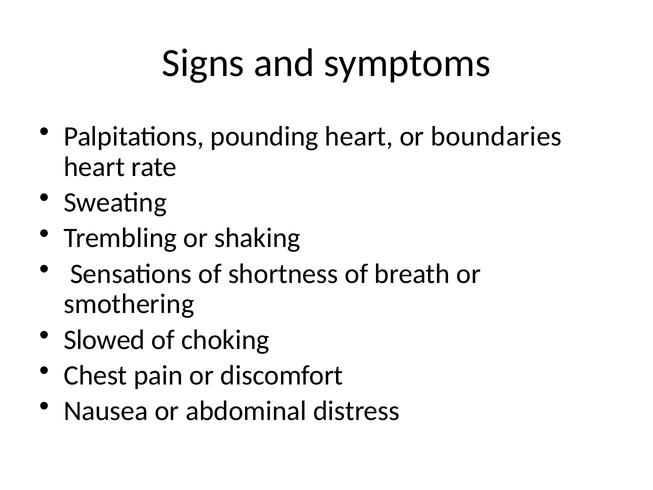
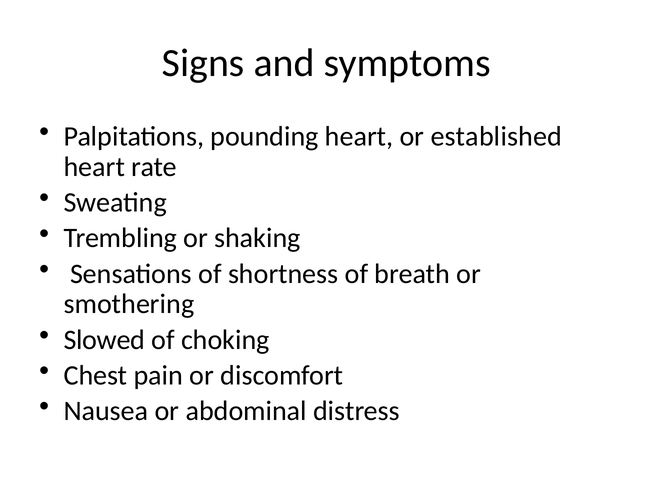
boundaries: boundaries -> established (496, 136)
